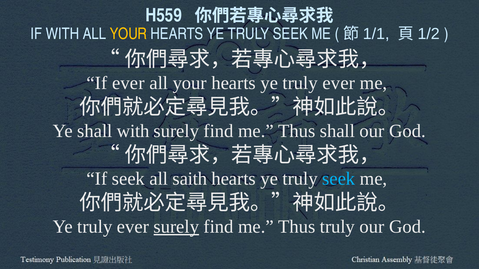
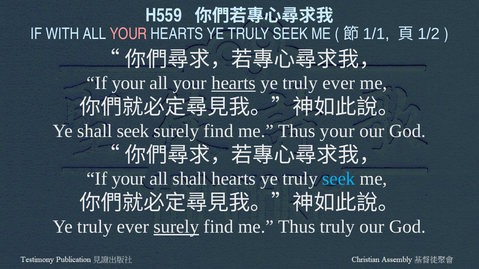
YOUR colour: yellow -> pink (128, 34)
ever: ever -> your (128, 83)
hearts underline: none -> present (234, 83)
shall with: with -> seek (133, 131)
Thus shall: shall -> your (337, 131)
seek: seek -> your (128, 179)
all saith: saith -> shall (190, 179)
